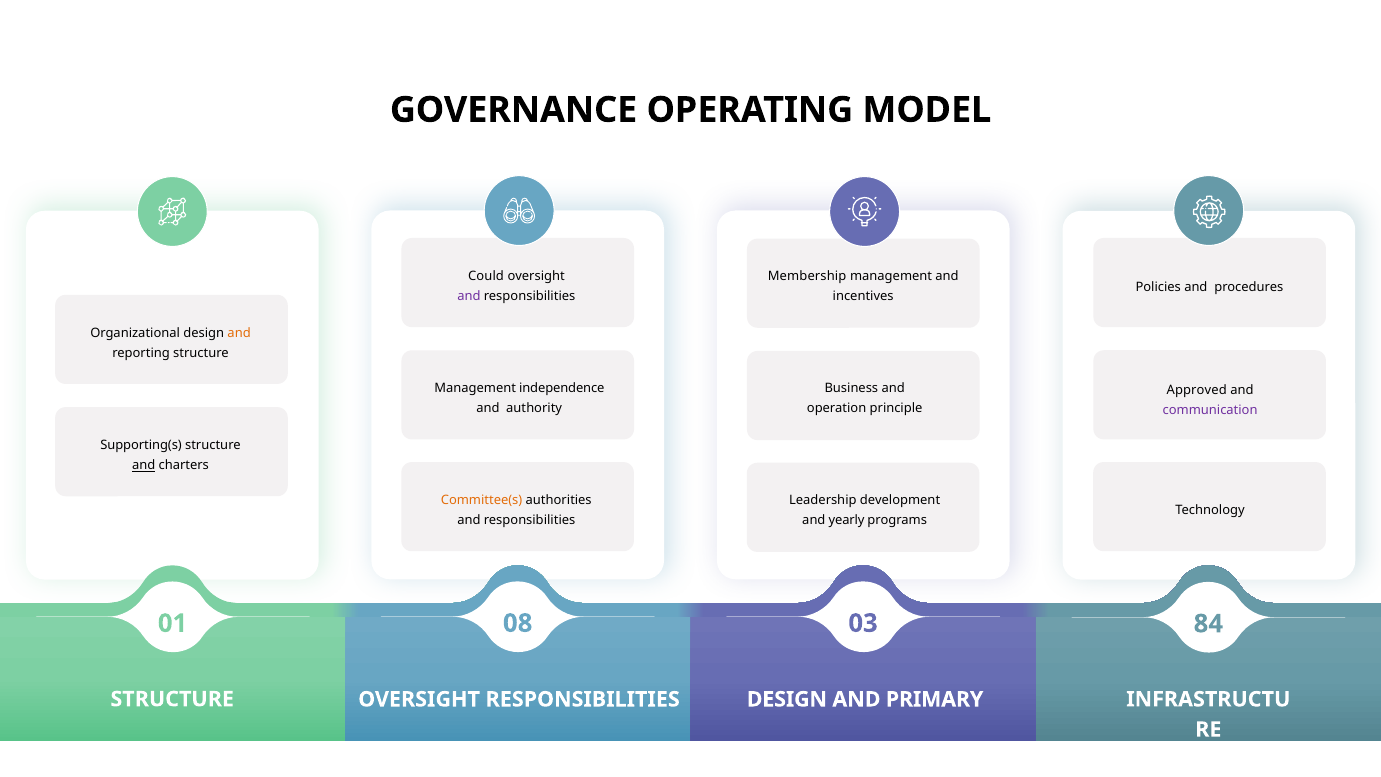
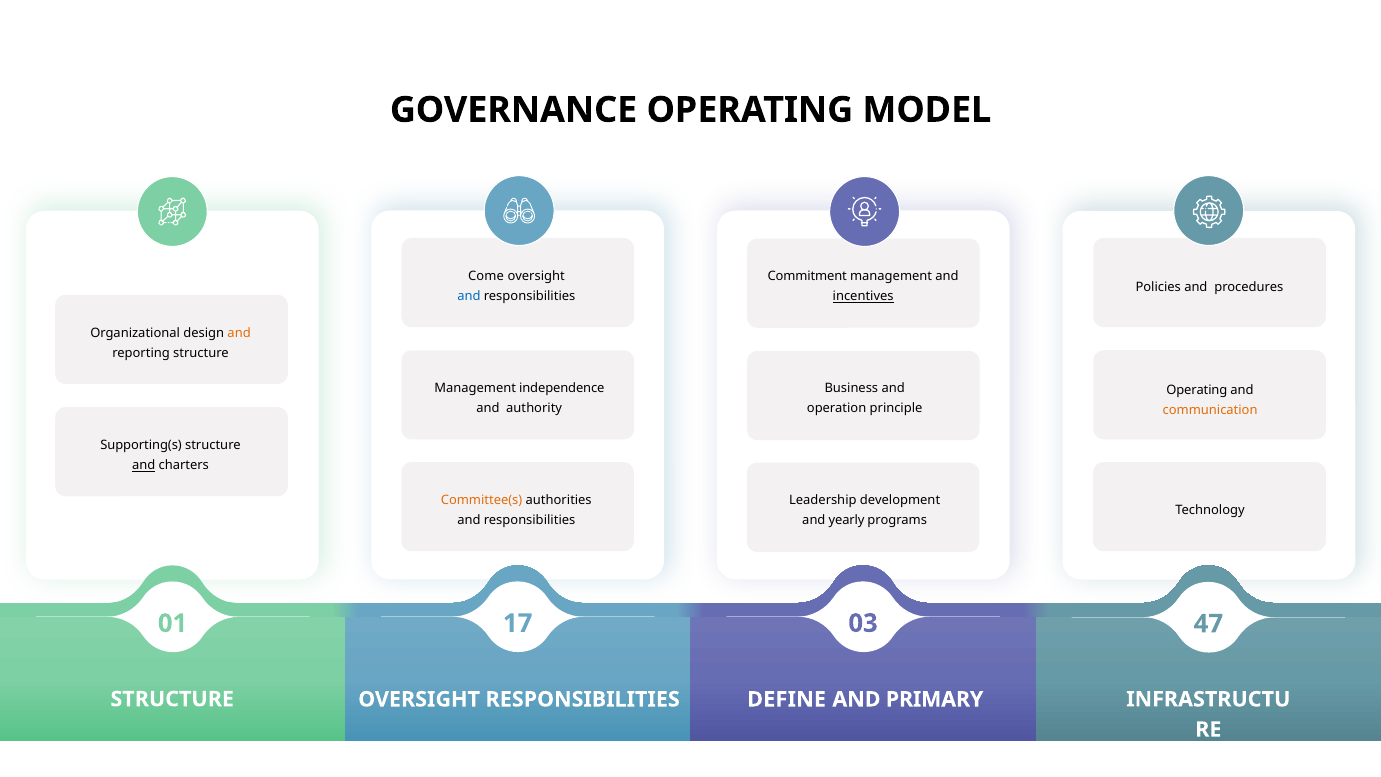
Could: Could -> Come (486, 276)
Membership: Membership -> Commitment (807, 276)
and colour: purple -> blue (469, 296)
incentives underline: none -> present (863, 296)
Approved: Approved -> Operating (1197, 390)
communication colour: purple -> orange (1210, 410)
08: 08 -> 17 (518, 623)
84: 84 -> 47 (1208, 624)
RESPONSIBILITIES DESIGN: DESIGN -> DEFINE (787, 699)
